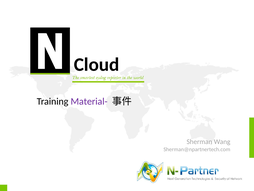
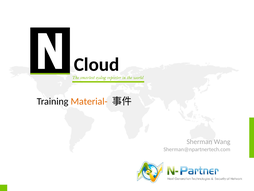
Material- colour: purple -> orange (89, 101)
